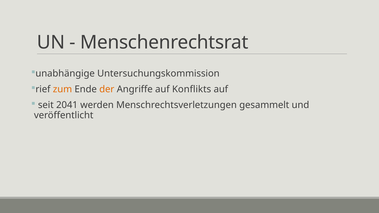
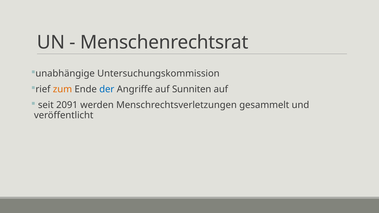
der colour: orange -> blue (107, 89)
Konflikts: Konflikts -> Sunniten (192, 89)
2041: 2041 -> 2091 (67, 105)
